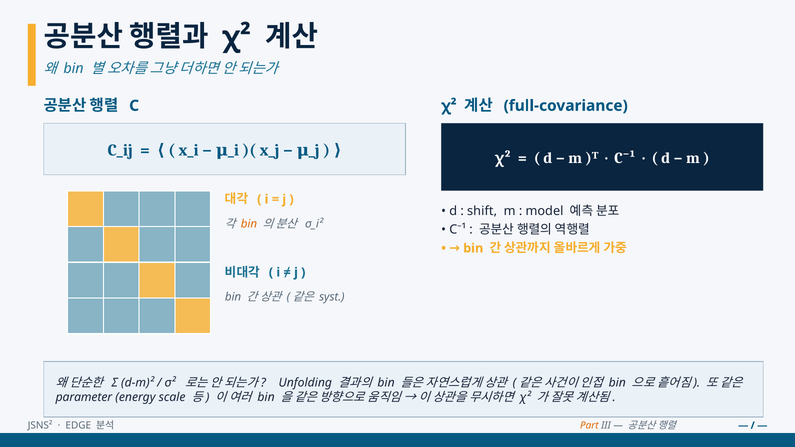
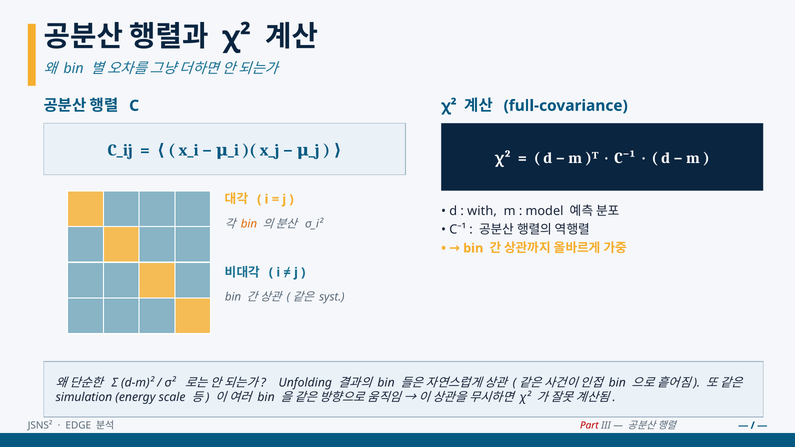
shift: shift -> with (482, 211)
parameter: parameter -> simulation (84, 398)
Part colour: orange -> red (589, 426)
